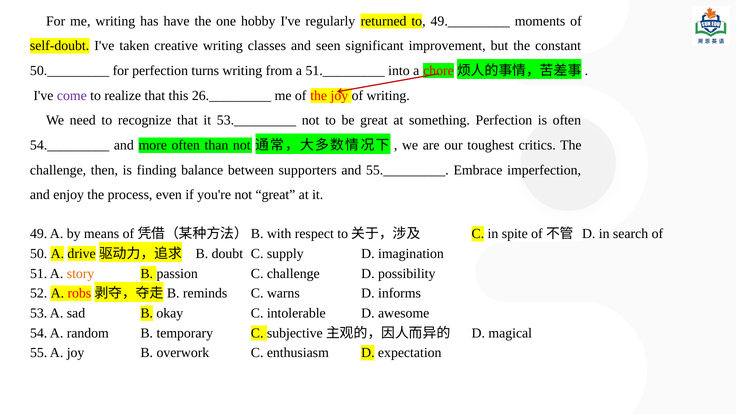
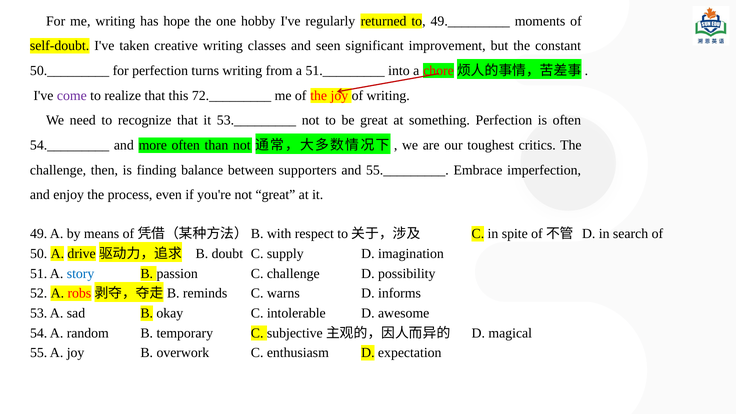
have: have -> hope (177, 21)
26._________: 26._________ -> 72._________ (232, 96)
story colour: orange -> blue (81, 273)
